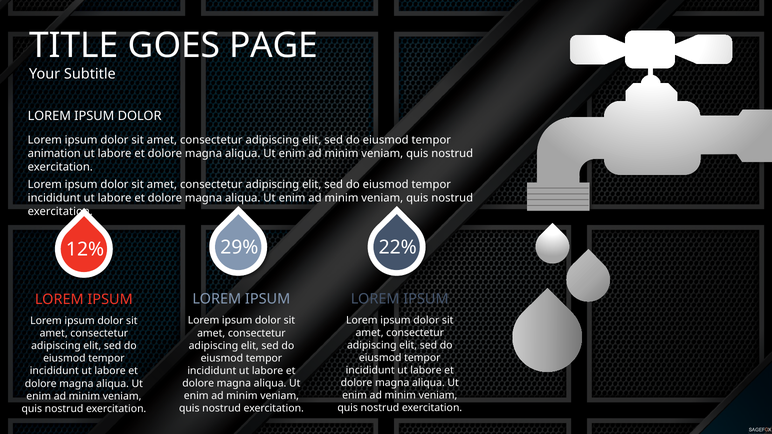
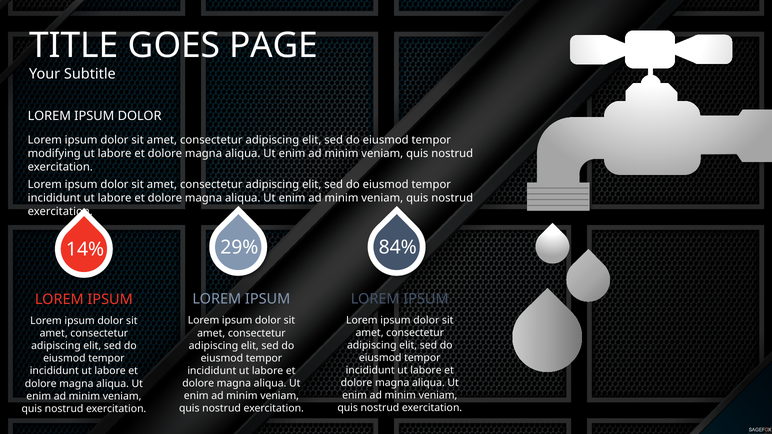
animation: animation -> modifying (54, 154)
12%: 12% -> 14% (85, 249)
22%: 22% -> 84% (398, 247)
